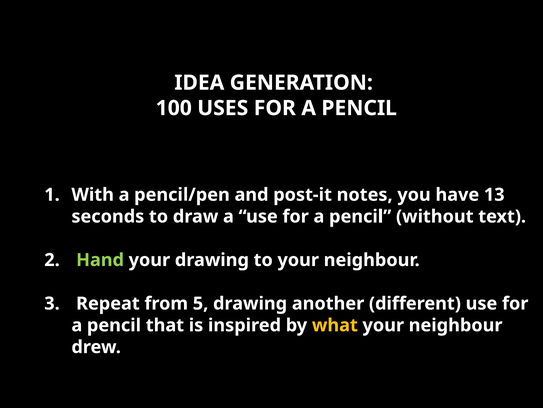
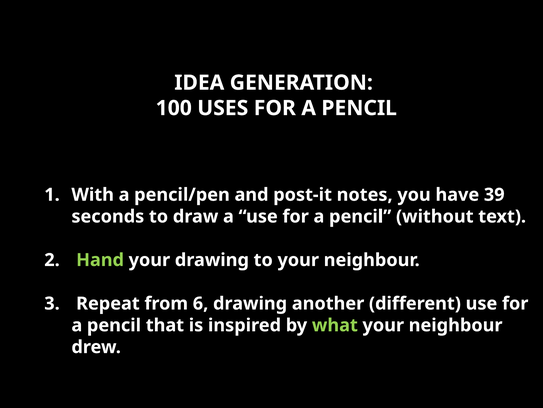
13: 13 -> 39 (494, 194)
5: 5 -> 6 (201, 303)
what colour: yellow -> light green (335, 325)
